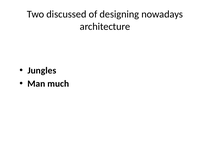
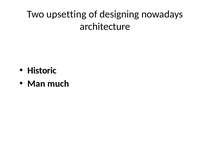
discussed: discussed -> upsetting (66, 14)
Jungles: Jungles -> Historic (42, 70)
